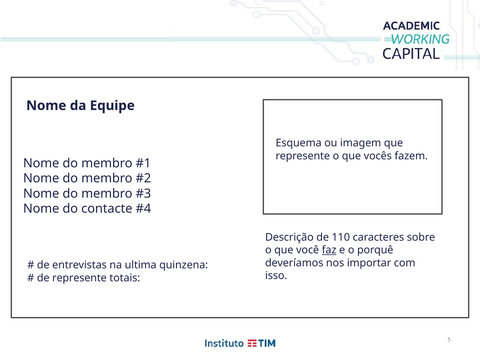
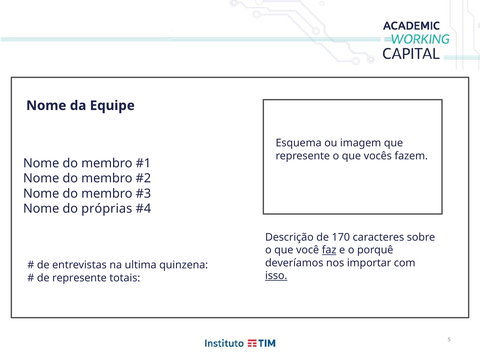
contacte: contacte -> próprias (107, 209)
110: 110 -> 170 (341, 237)
isso underline: none -> present (276, 276)
